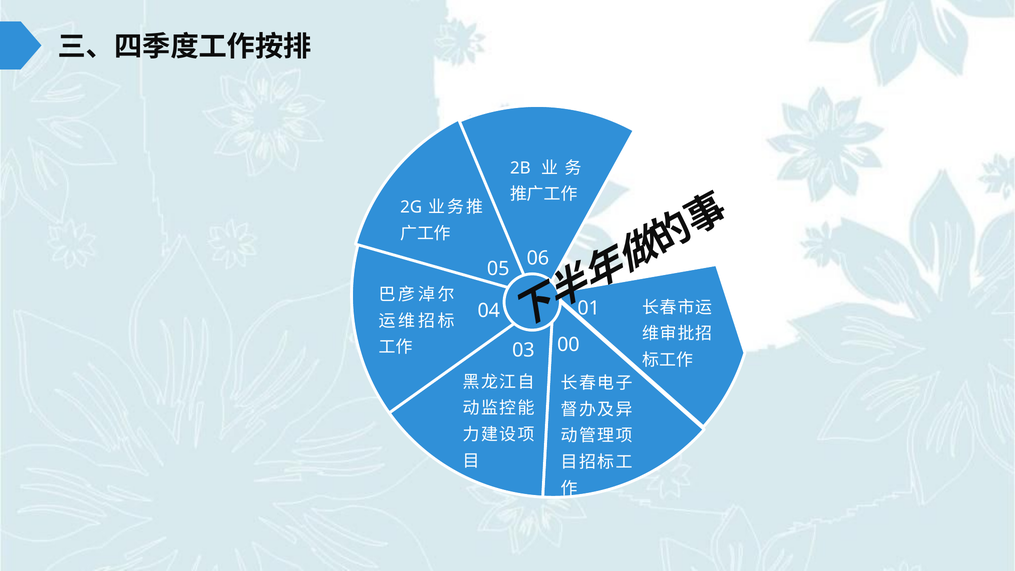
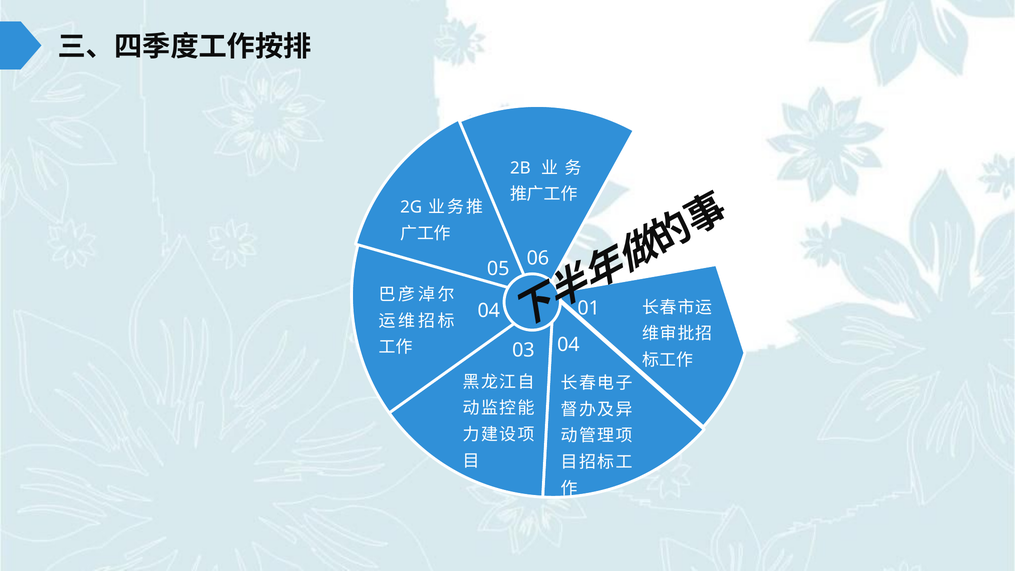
03 00: 00 -> 04 (568, 345)
